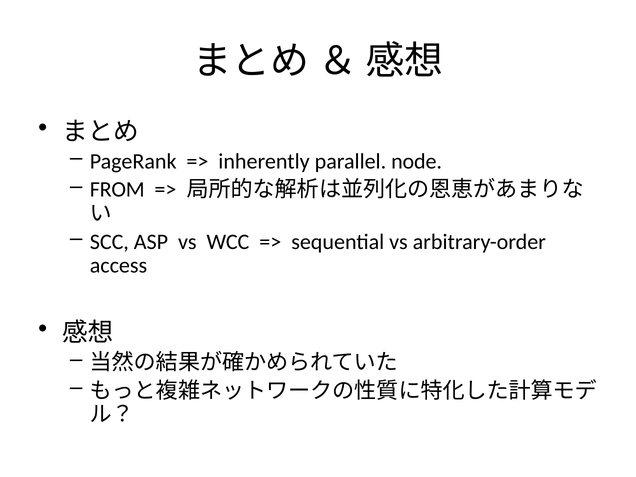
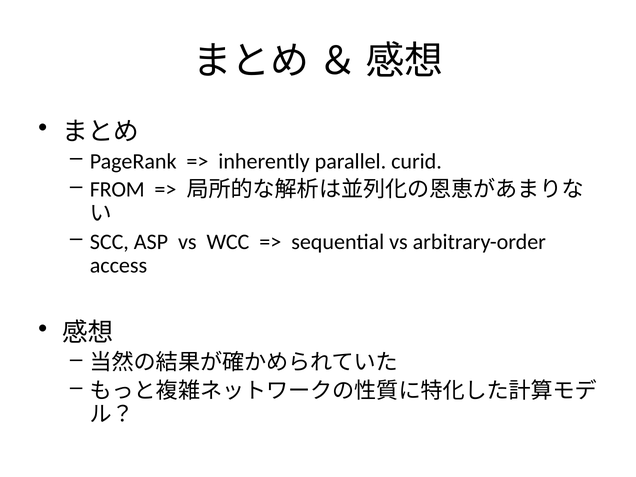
node: node -> curid (417, 161)
